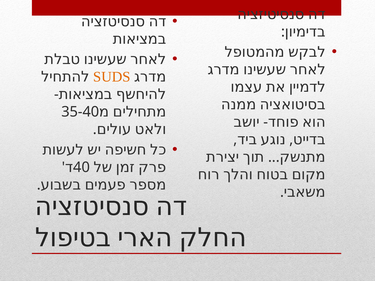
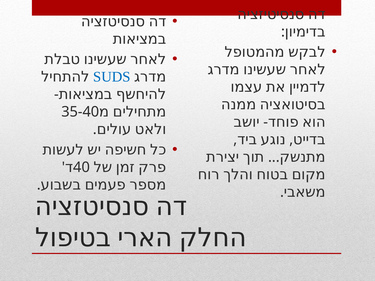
SUDS colour: orange -> blue (112, 77)
